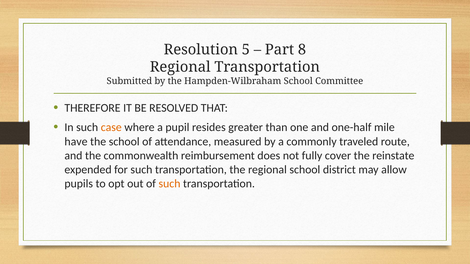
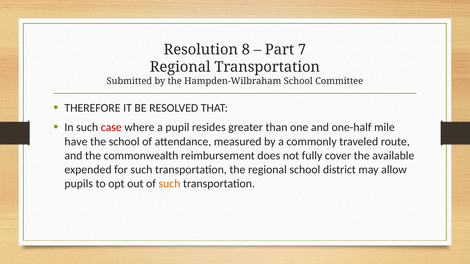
5: 5 -> 8 (246, 50)
8: 8 -> 7 (302, 50)
case colour: orange -> red (111, 128)
reinstate: reinstate -> available (393, 156)
